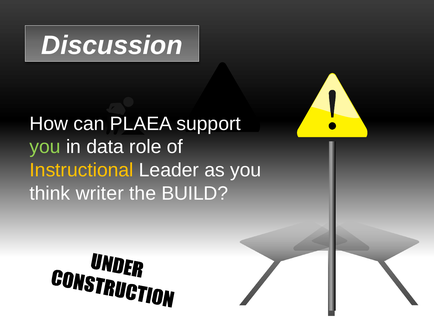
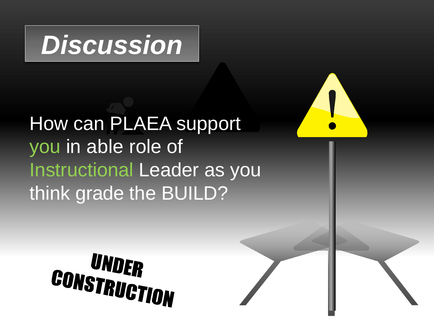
data: data -> able (105, 147)
Instructional colour: yellow -> light green (82, 170)
writer: writer -> grade (100, 193)
